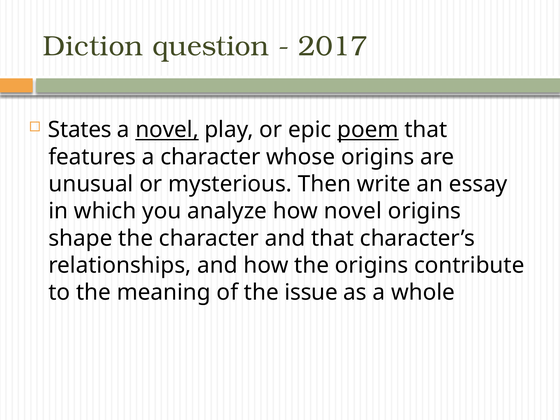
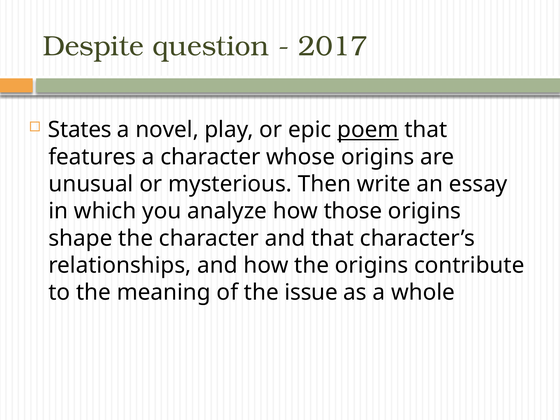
Diction: Diction -> Despite (93, 46)
novel underline: present -> none (167, 130)
how novel: novel -> those (353, 211)
